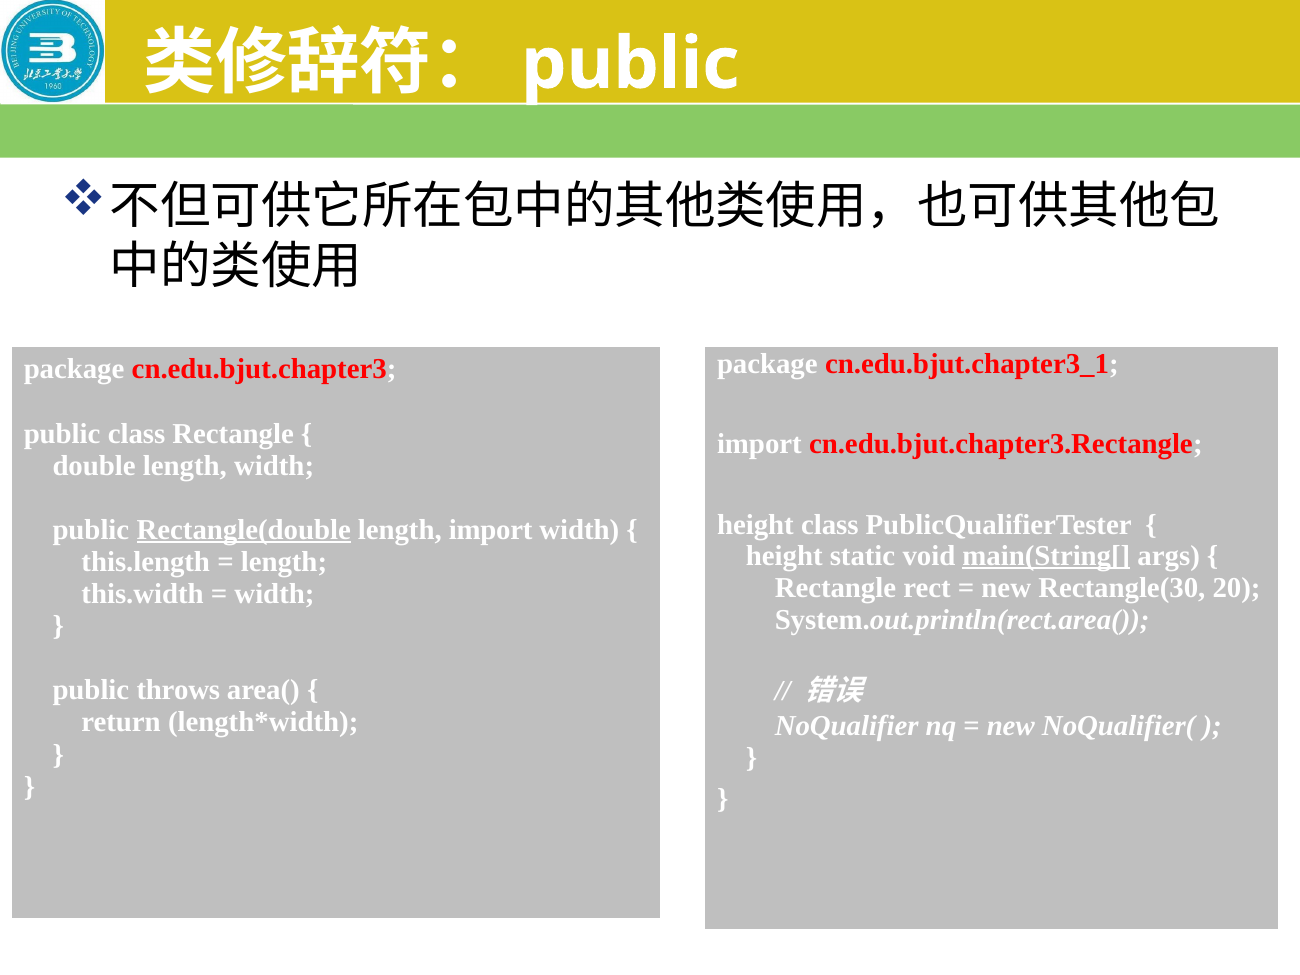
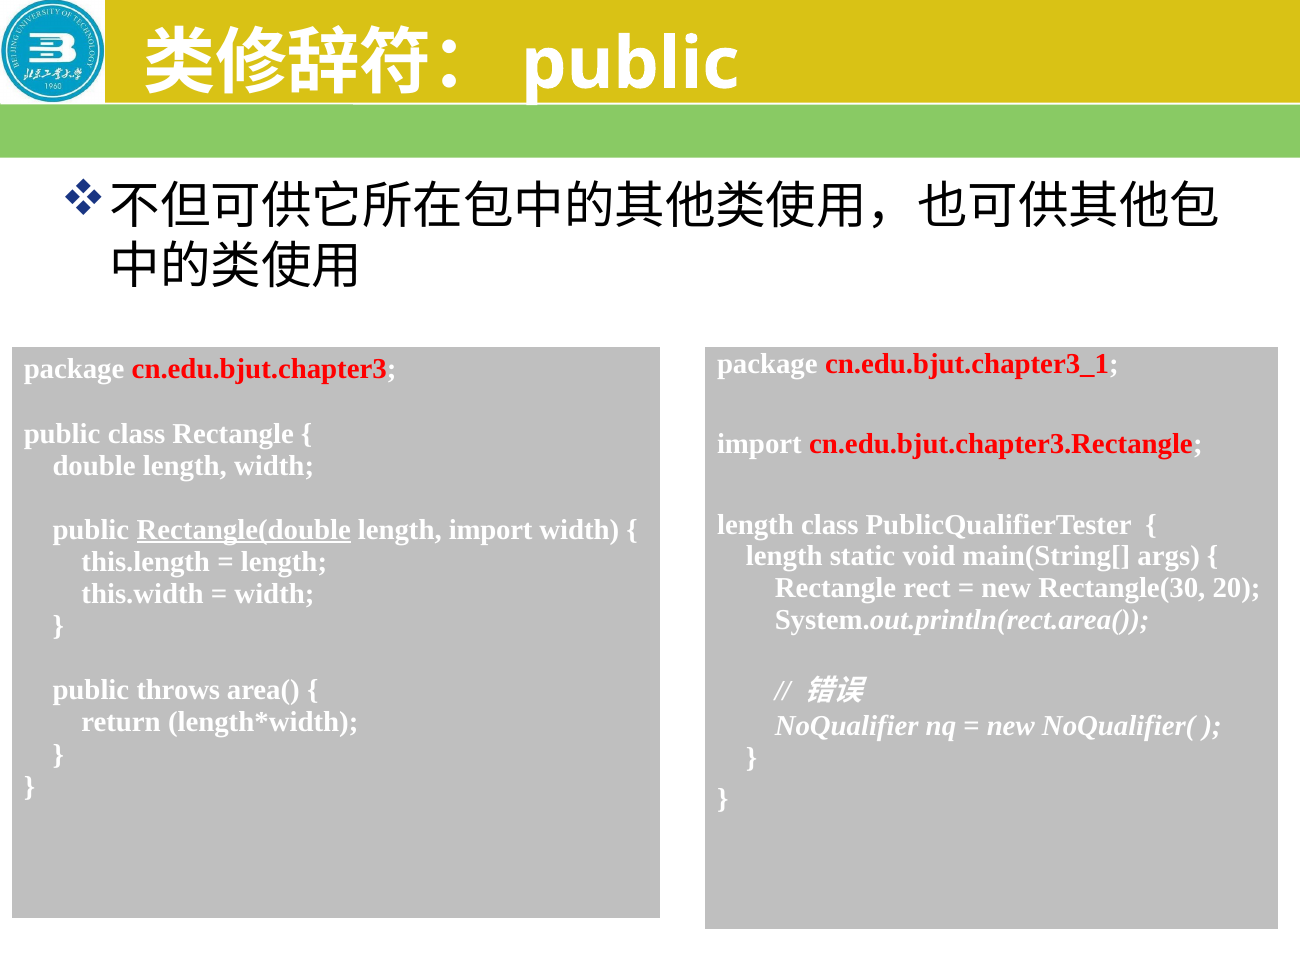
height: height -> length (755, 525)
height: height -> length (784, 556)
main(String[ underline: present -> none (1046, 556)
